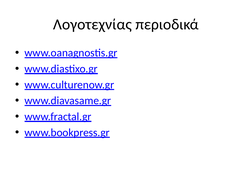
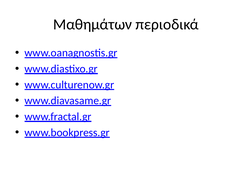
Λογοτεχνίας: Λογοτεχνίας -> Μαθημάτων (93, 24)
